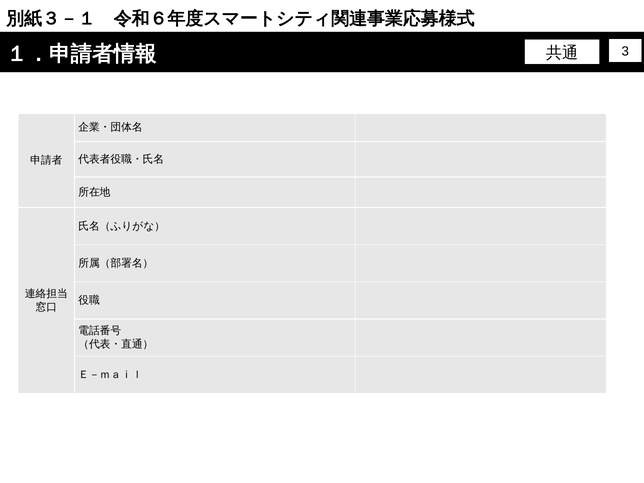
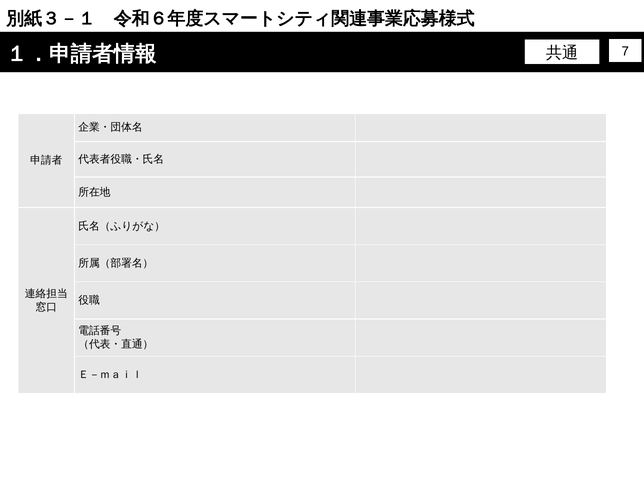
3: 3 -> 7 (625, 51)
